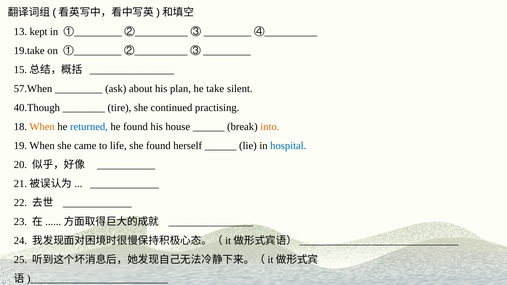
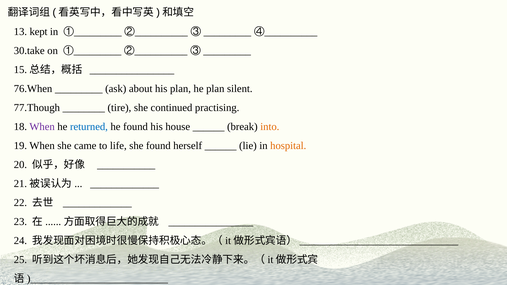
19.take: 19.take -> 30.take (29, 51)
57.When: 57.When -> 76.When (33, 89)
he take: take -> plan (215, 89)
40.Though: 40.Though -> 77.Though (37, 108)
When colour: orange -> purple (42, 127)
hospital colour: blue -> orange (288, 146)
